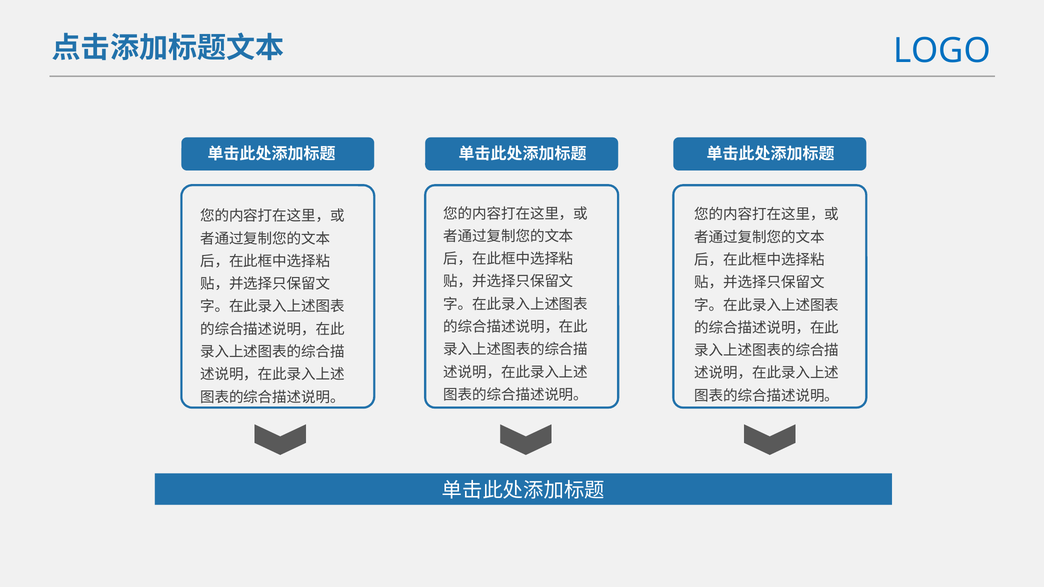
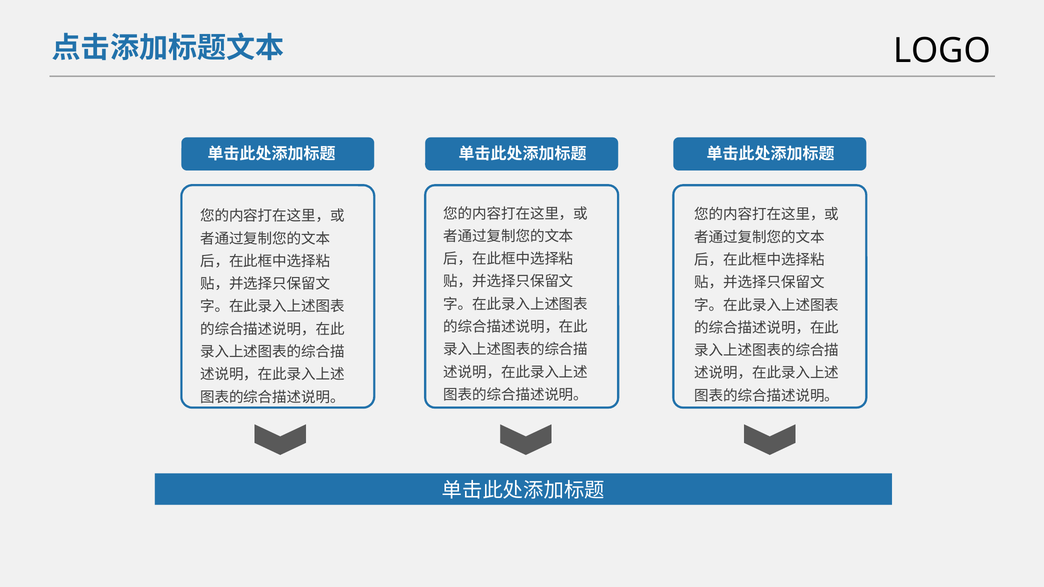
LOGO colour: blue -> black (942, 51)
